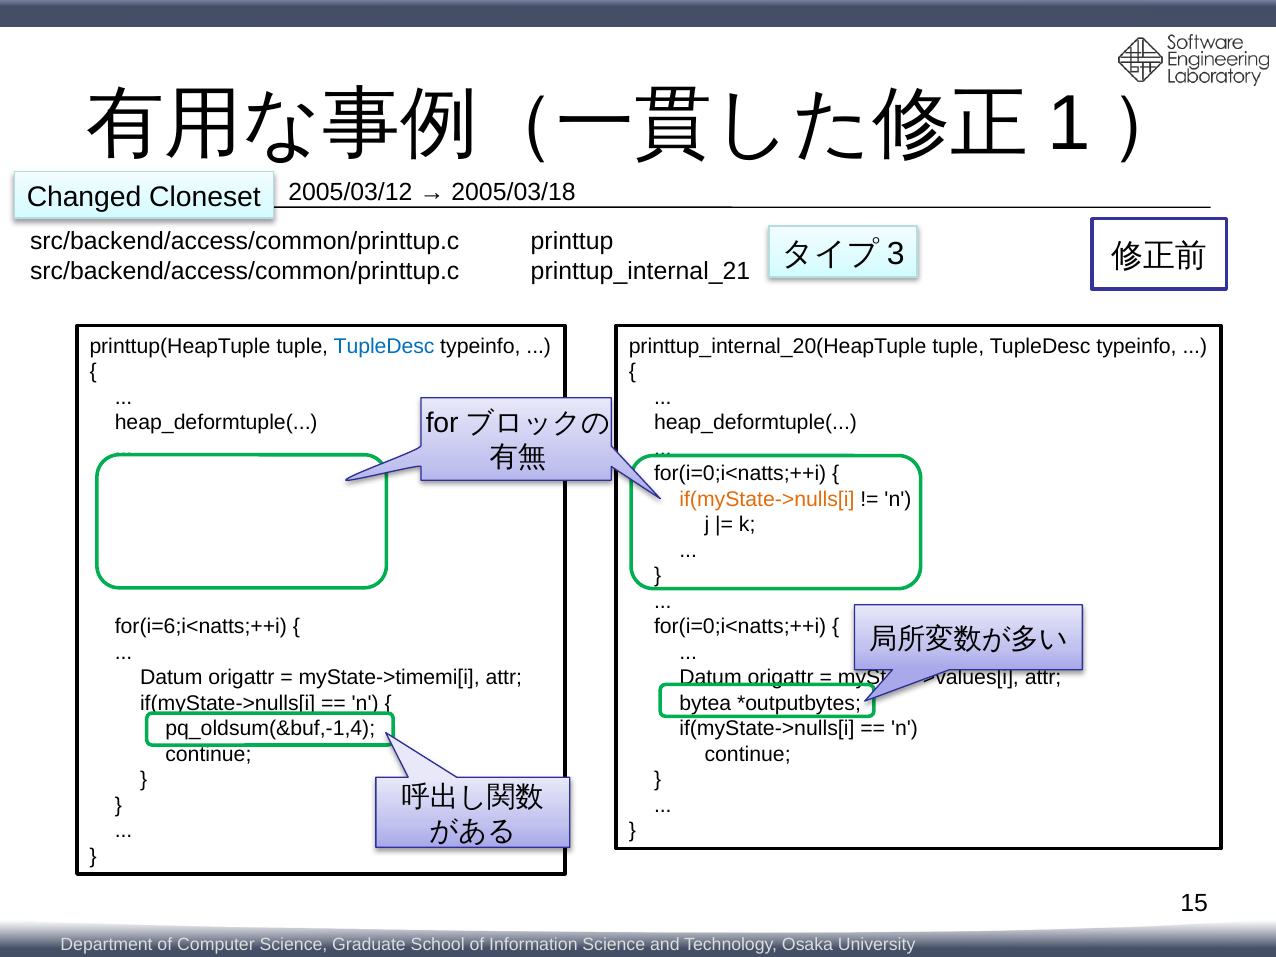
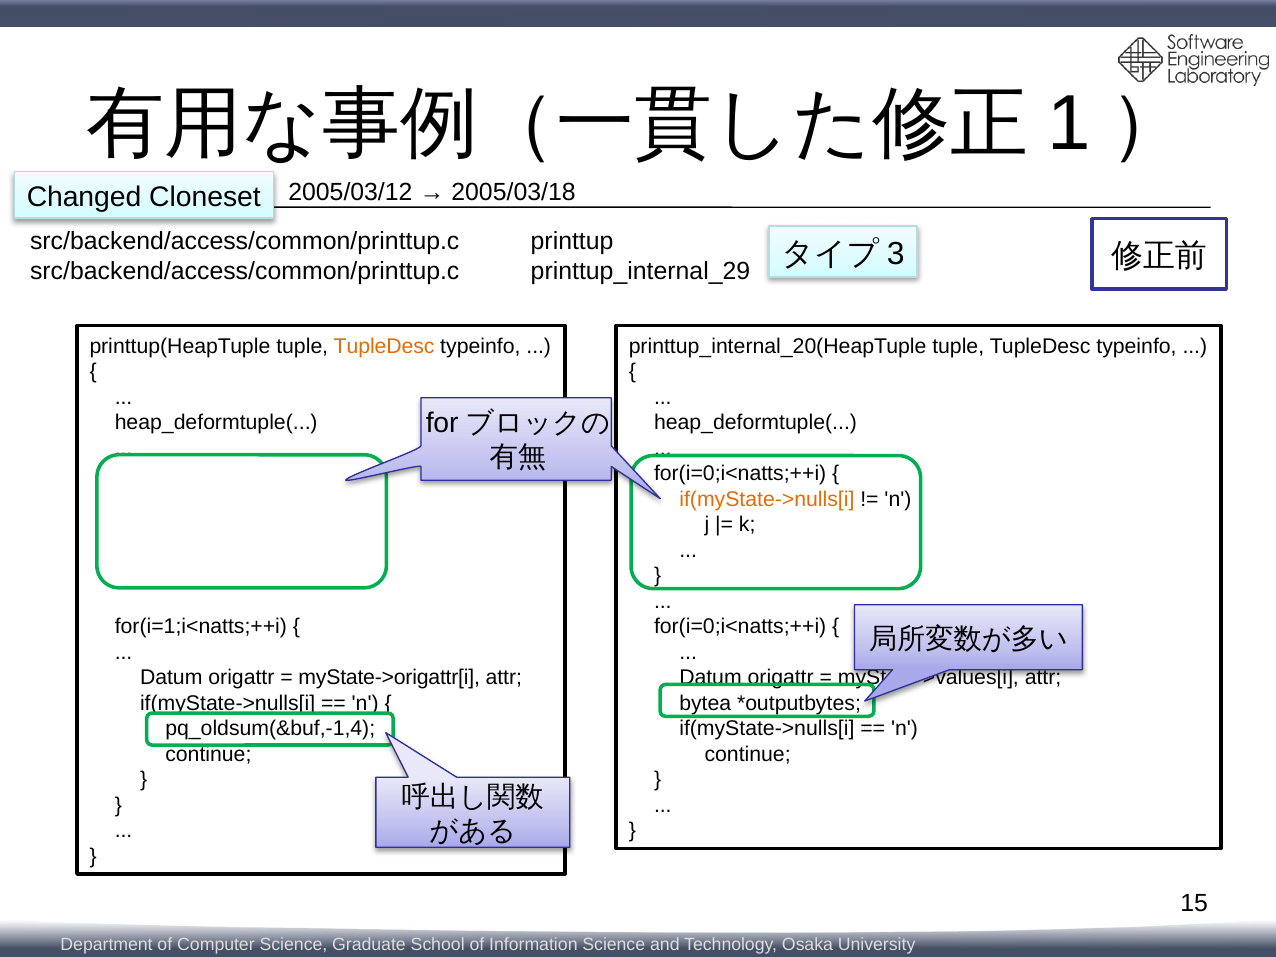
printtup_internal_21: printtup_internal_21 -> printtup_internal_29 (640, 271)
TupleDesc colour: blue -> orange (384, 346)
for(i=6;i<natts;++i: for(i=6;i<natts;++i -> for(i=1;i<natts;++i (201, 627)
myState->timemi[i: myState->timemi[i -> myState->origattr[i (389, 678)
